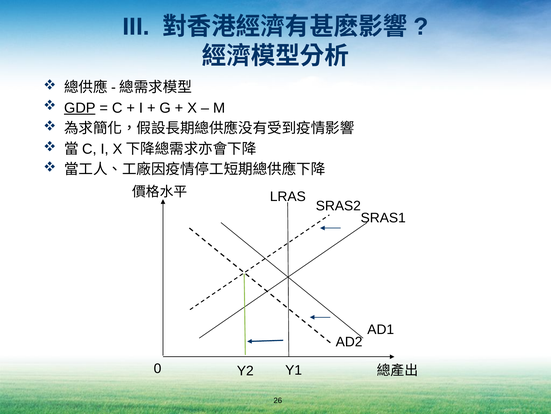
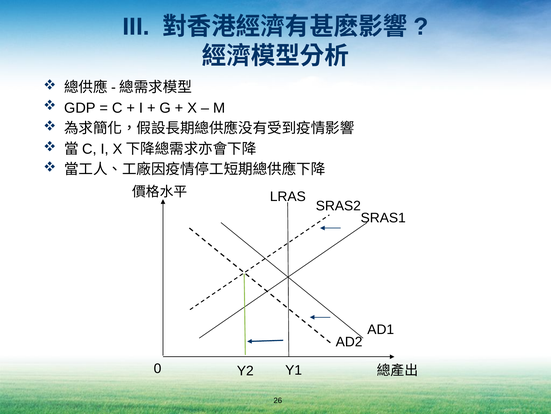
GDP underline: present -> none (80, 108)
